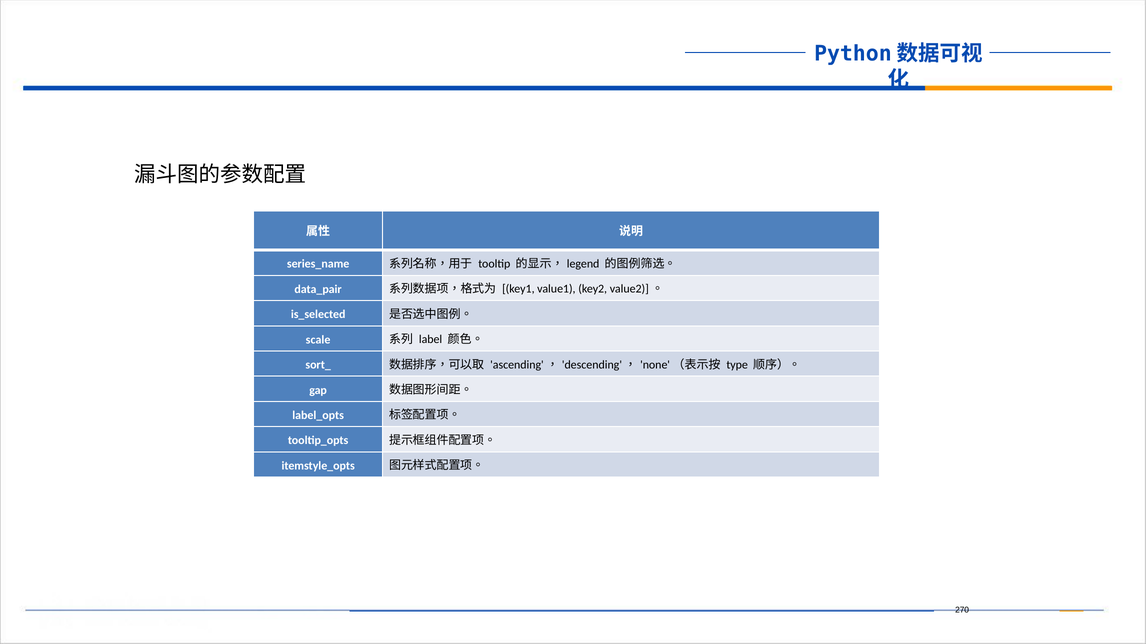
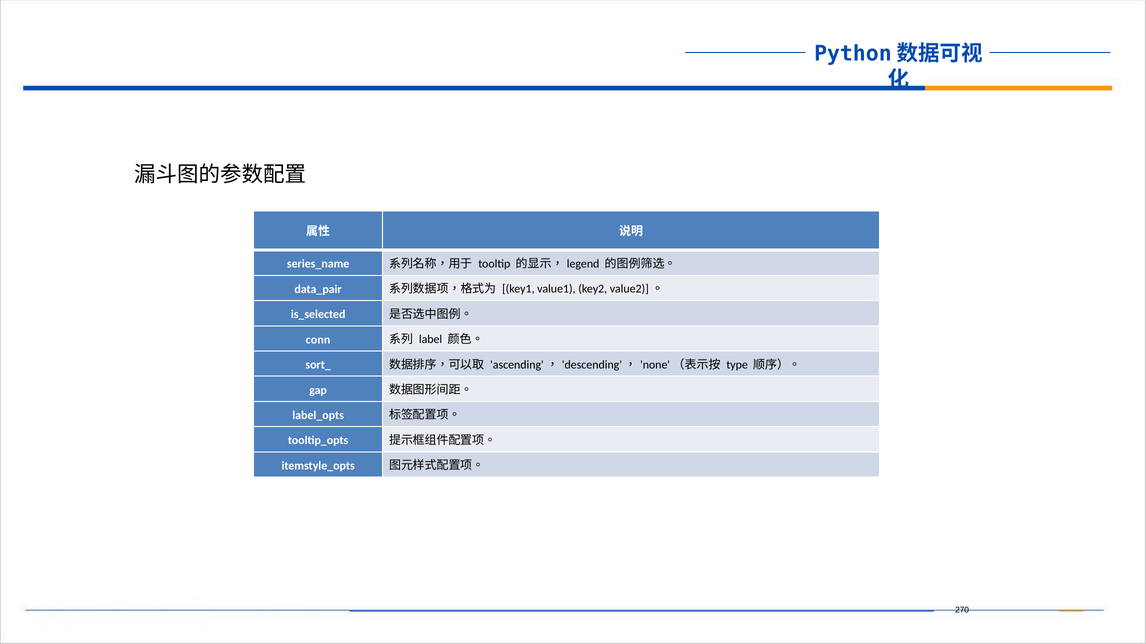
scale: scale -> conn (318, 340)
